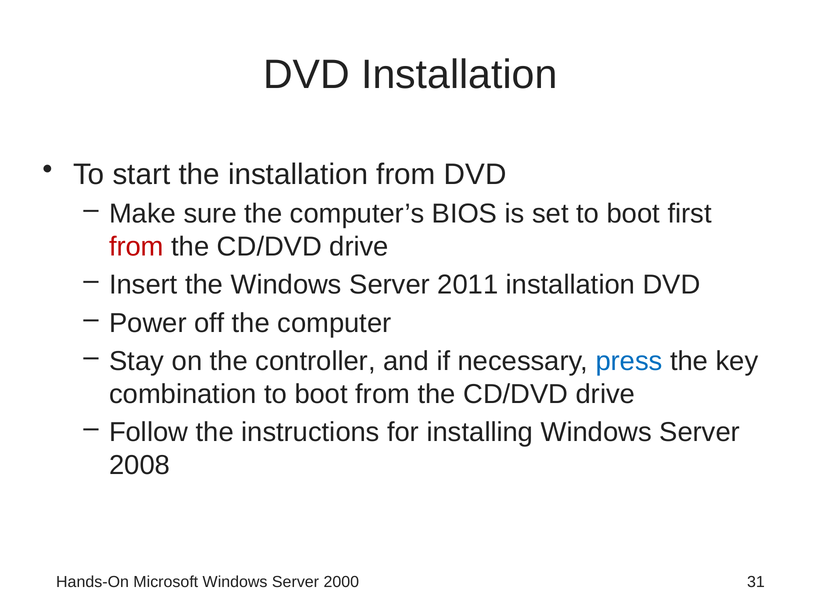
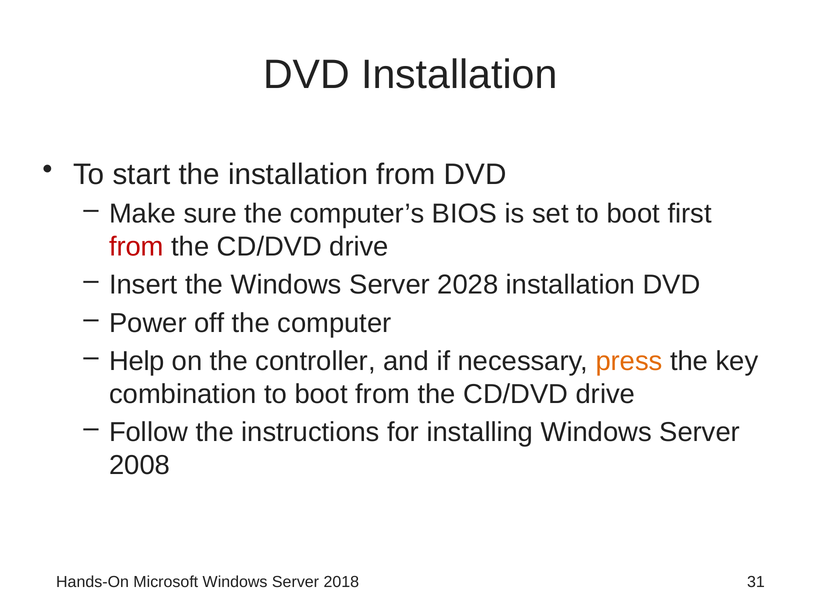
2011: 2011 -> 2028 (468, 285)
Stay: Stay -> Help (137, 362)
press colour: blue -> orange (629, 362)
2000: 2000 -> 2018 (341, 583)
